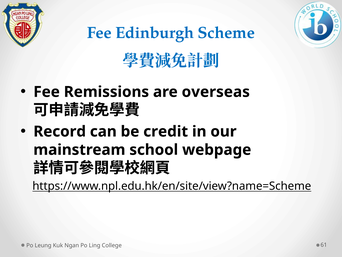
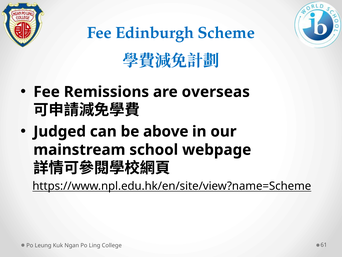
Record: Record -> Judged (60, 131)
credit: credit -> above (166, 131)
